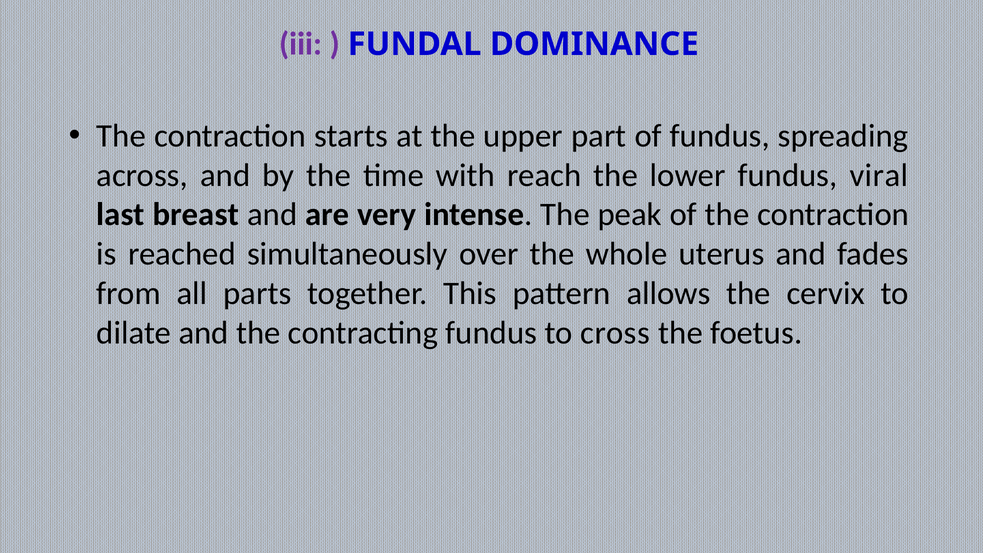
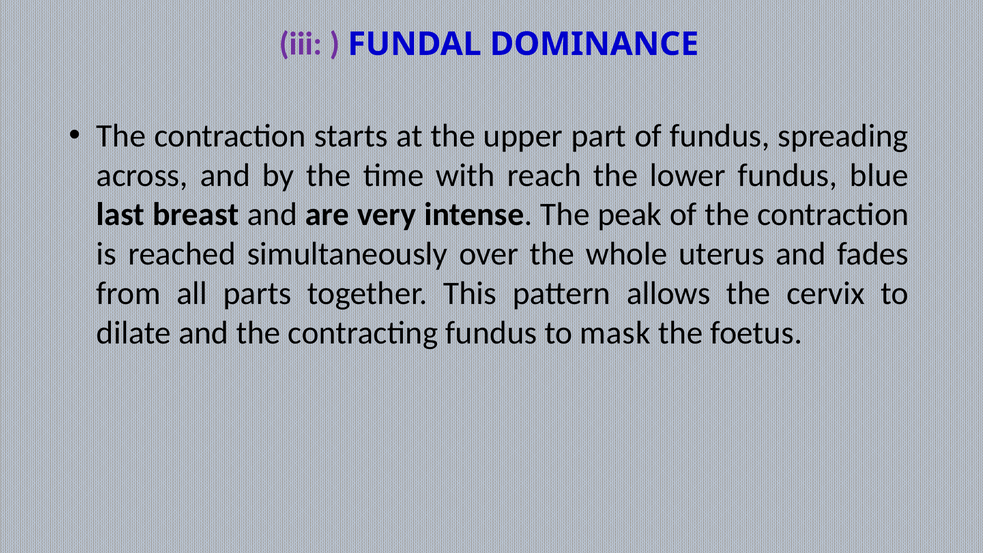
viral: viral -> blue (879, 175)
cross: cross -> mask (615, 333)
